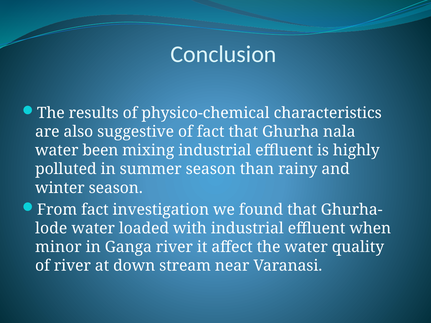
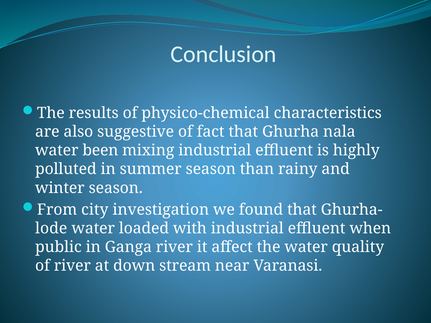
From fact: fact -> city (95, 210)
minor: minor -> public (58, 247)
